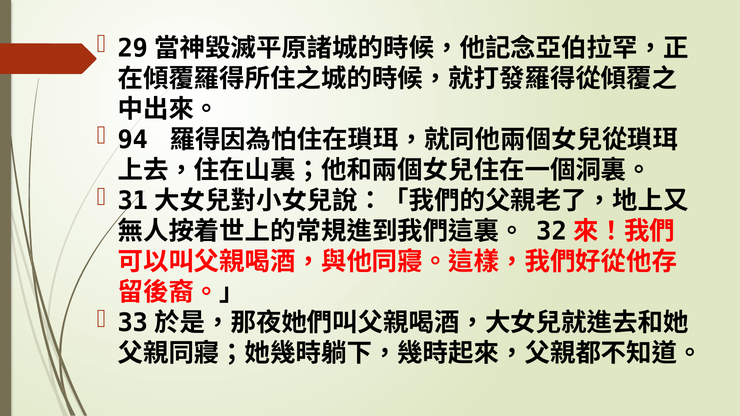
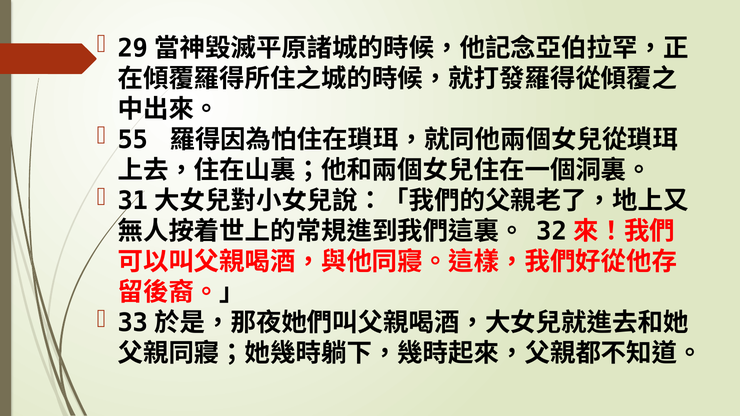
94: 94 -> 55 (133, 140)
